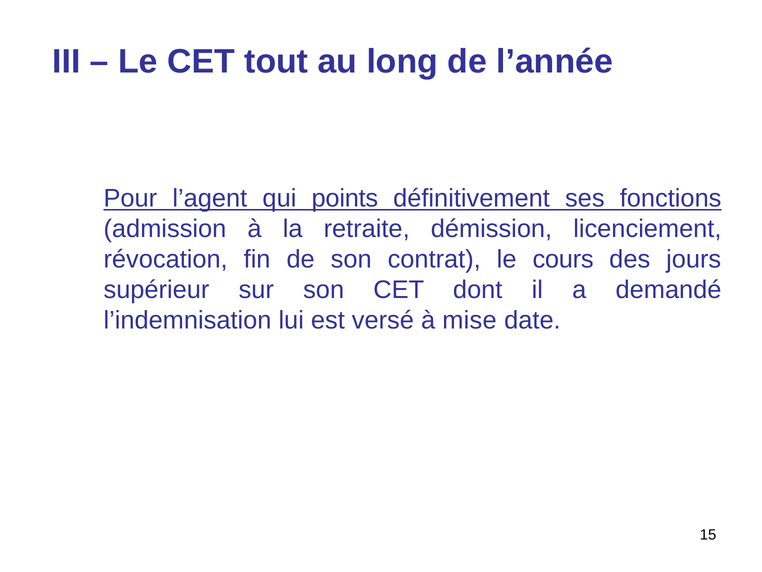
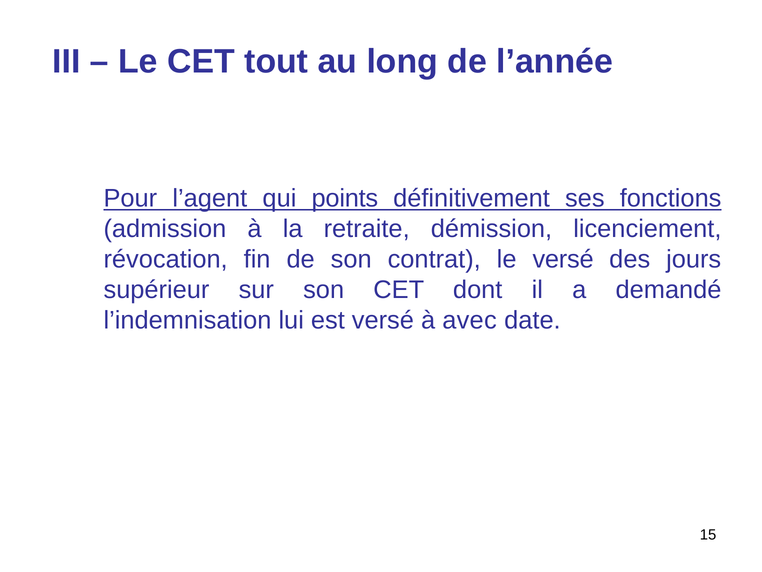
le cours: cours -> versé (563, 259)
mise: mise -> avec (469, 320)
